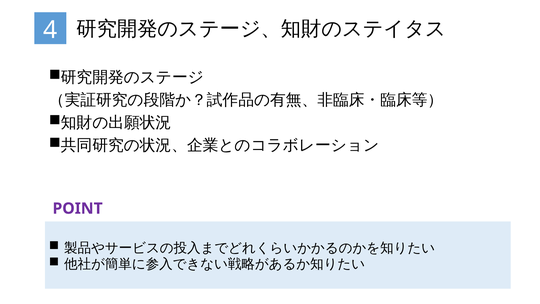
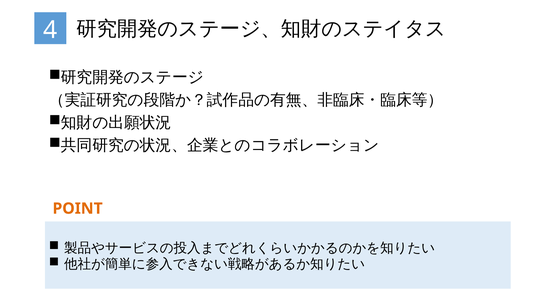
POINT colour: purple -> orange (78, 208)
